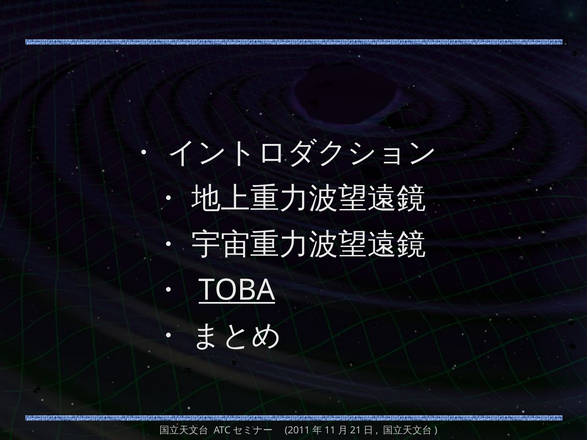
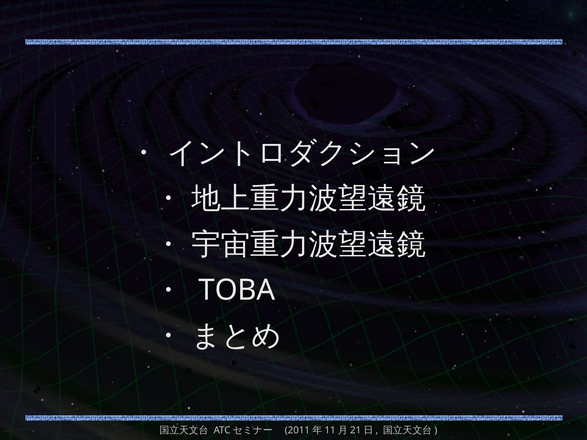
TOBA underline: present -> none (237, 290)
